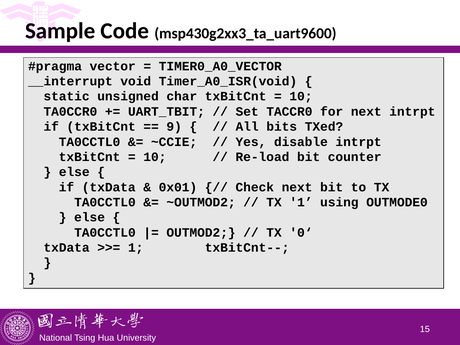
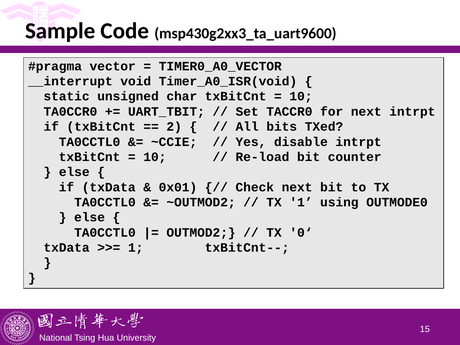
9: 9 -> 2 (174, 127)
